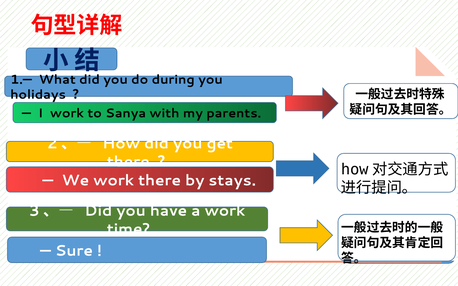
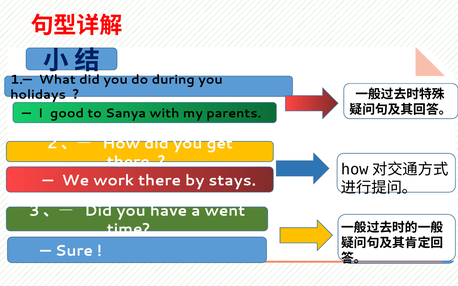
I work: work -> good (67, 114)
a work: work -> went (225, 211)
